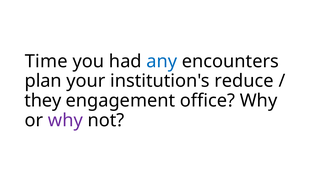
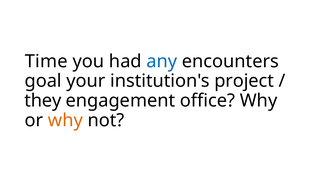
plan: plan -> goal (43, 81)
reduce: reduce -> project (244, 81)
why colour: purple -> orange (65, 120)
